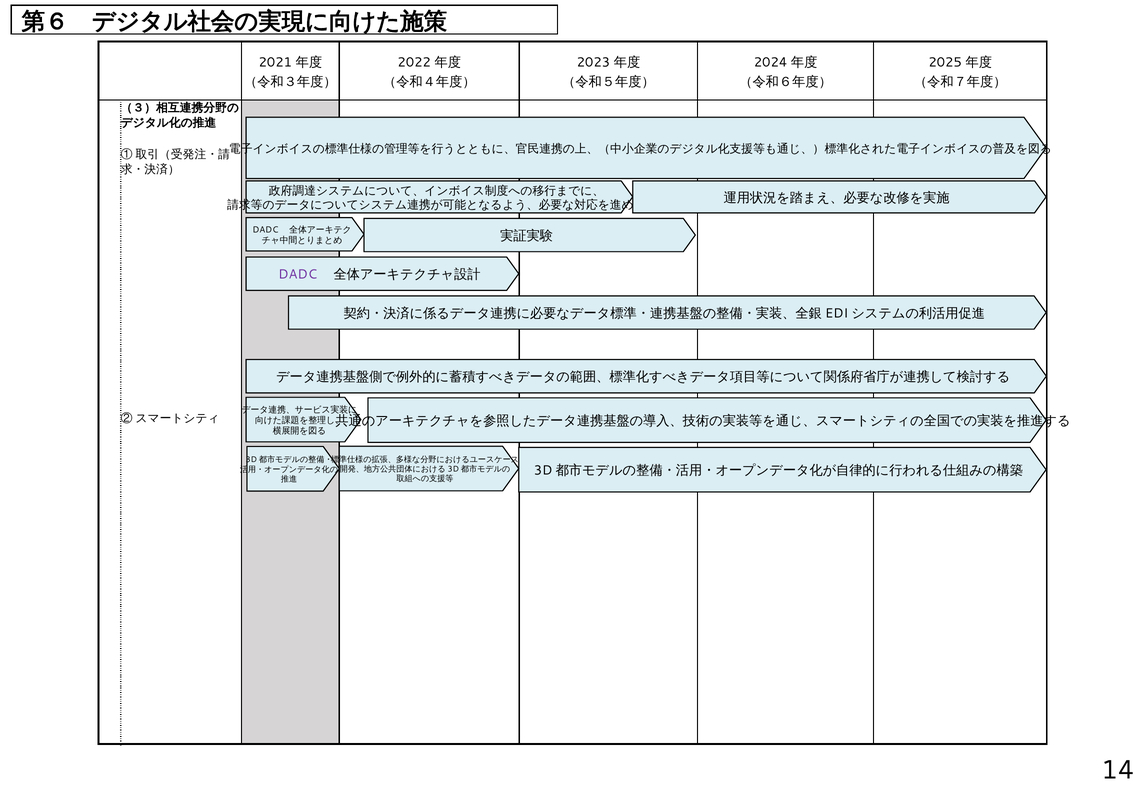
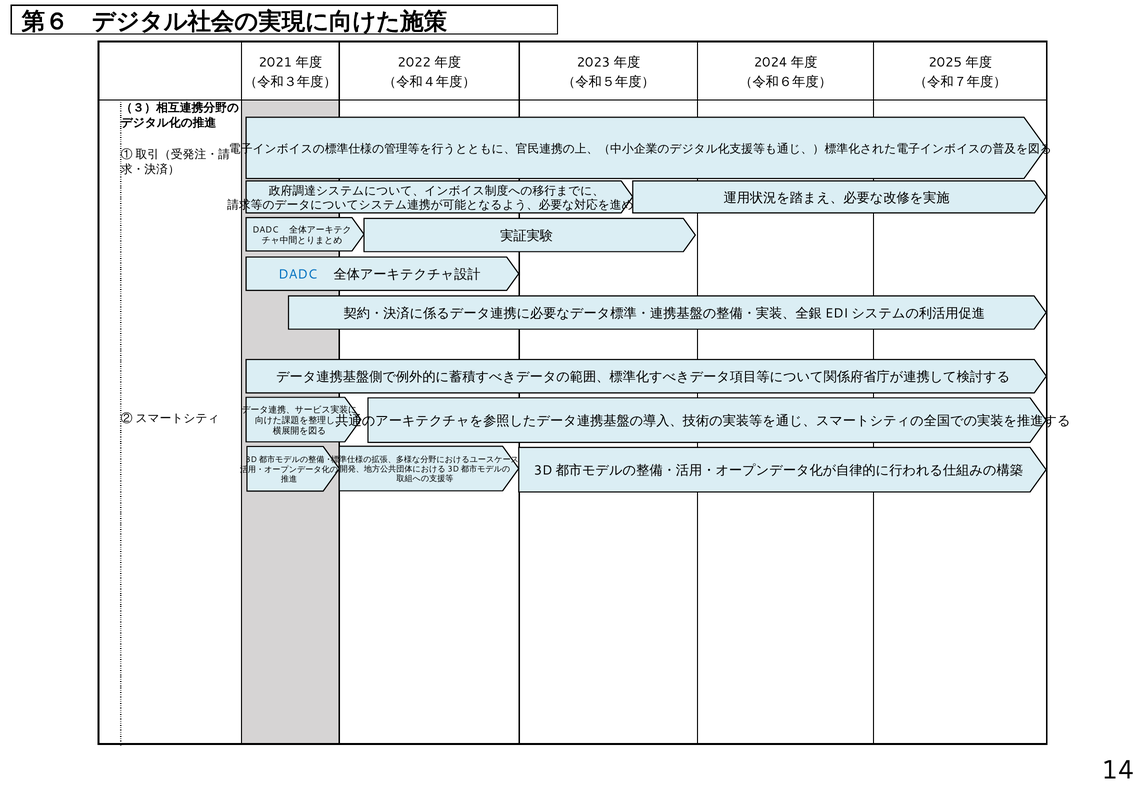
DADC colour: purple -> blue (298, 275)
